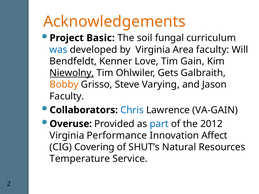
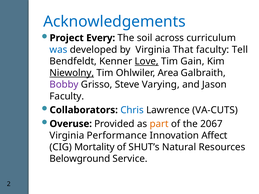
Acknowledgements colour: orange -> blue (114, 22)
Basic: Basic -> Every (101, 38)
fungal: fungal -> across (169, 38)
Area: Area -> That (183, 50)
Will: Will -> Tell (240, 50)
Love underline: none -> present (147, 61)
Gets: Gets -> Area (168, 73)
Bobby colour: orange -> purple (64, 85)
VA-GAIN: VA-GAIN -> VA-CUTS (215, 110)
part colour: blue -> orange (159, 124)
2012: 2012 -> 2067 (211, 124)
Covering: Covering -> Mortality (94, 147)
Temperature: Temperature -> Belowground (80, 159)
